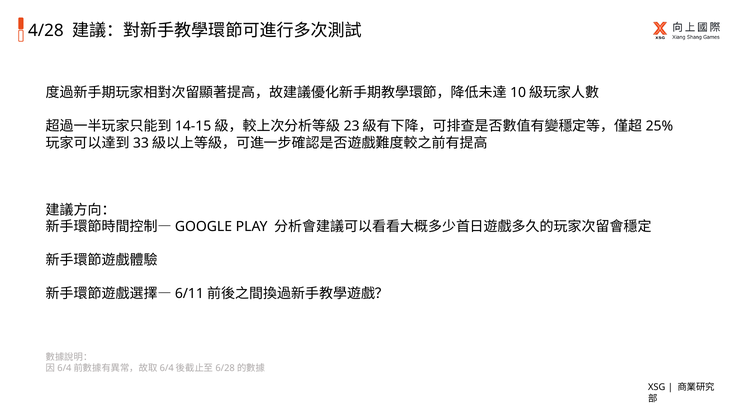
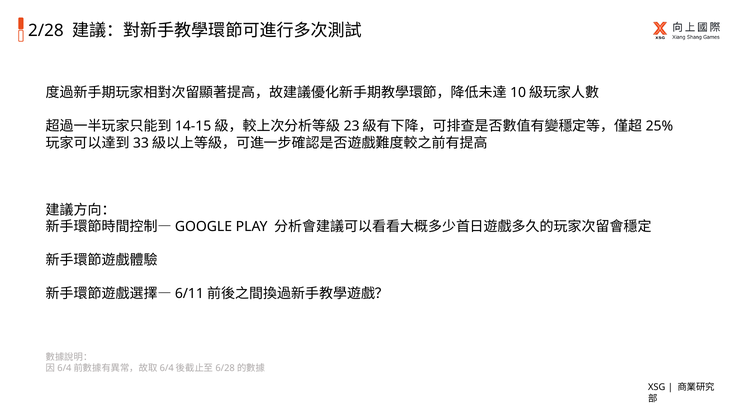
4/28: 4/28 -> 2/28 (46, 31)
